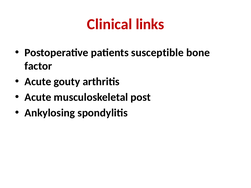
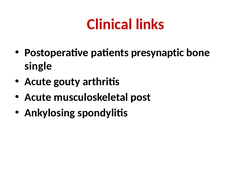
susceptible: susceptible -> presynaptic (158, 53)
factor: factor -> single (38, 66)
